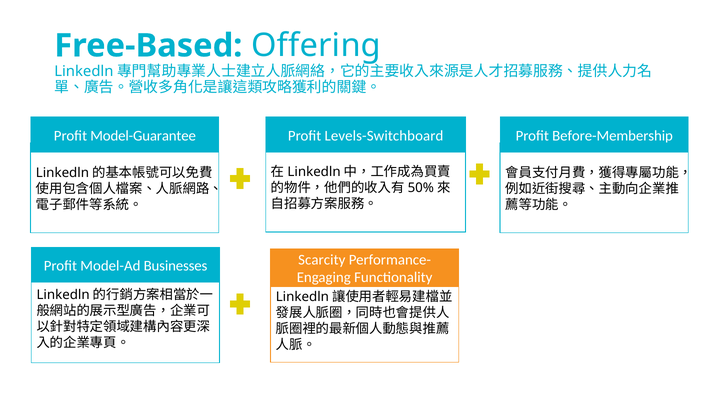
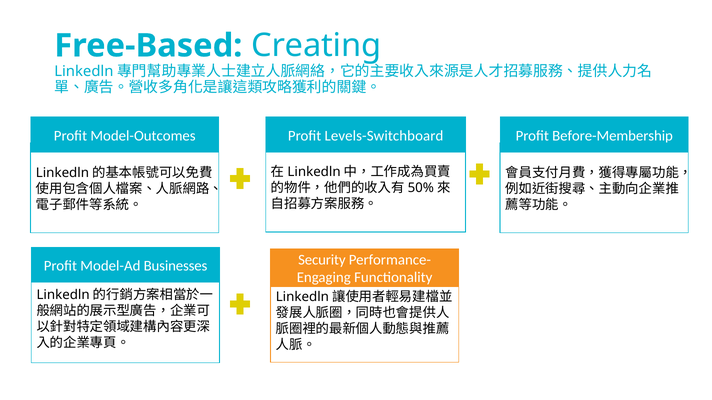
Offering: Offering -> Creating (316, 46)
Model-Guarantee: Model-Guarantee -> Model-Outcomes (143, 136)
Scarcity: Scarcity -> Security (322, 260)
